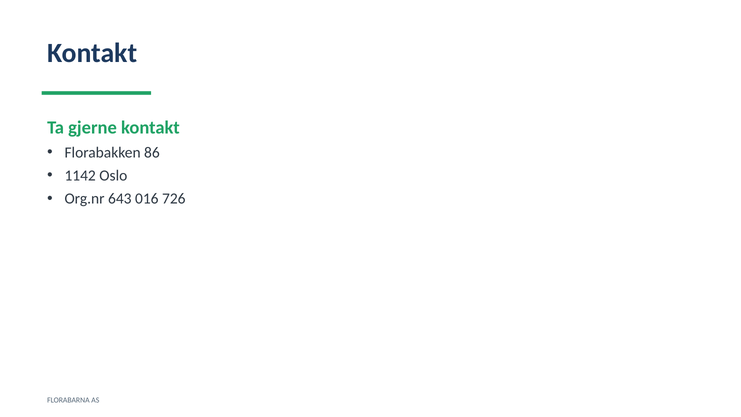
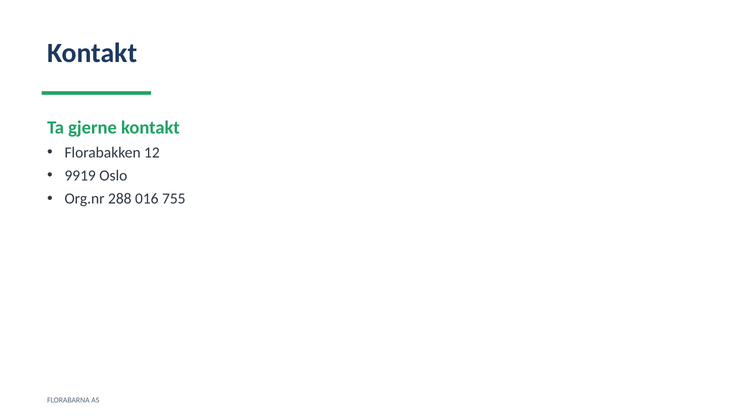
86: 86 -> 12 (152, 152)
1142: 1142 -> 9919 (80, 176)
643: 643 -> 288 (120, 199)
726: 726 -> 755 (174, 199)
